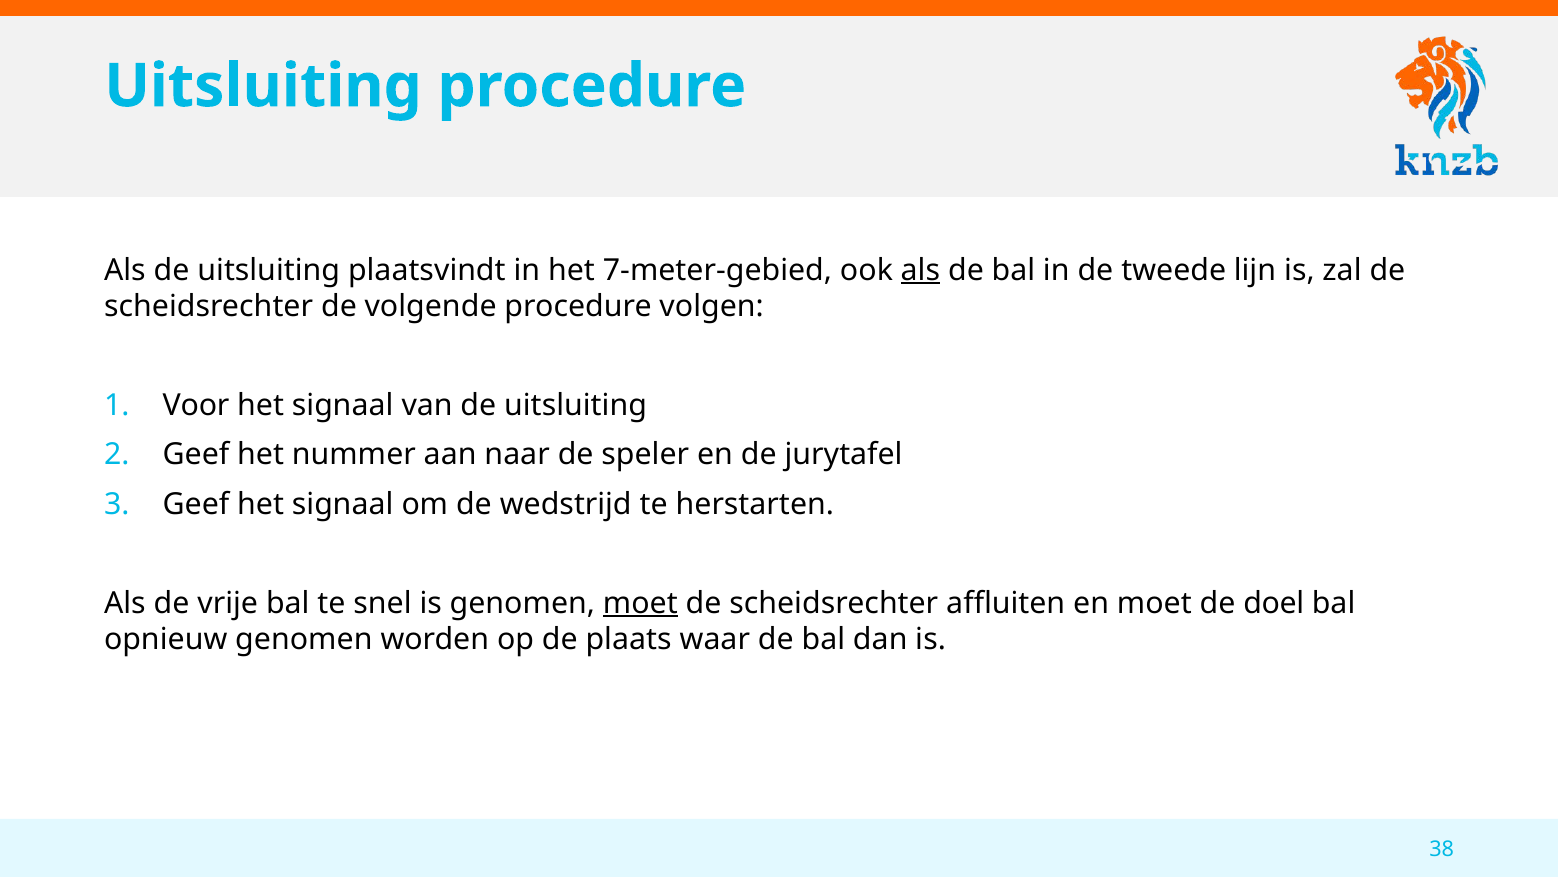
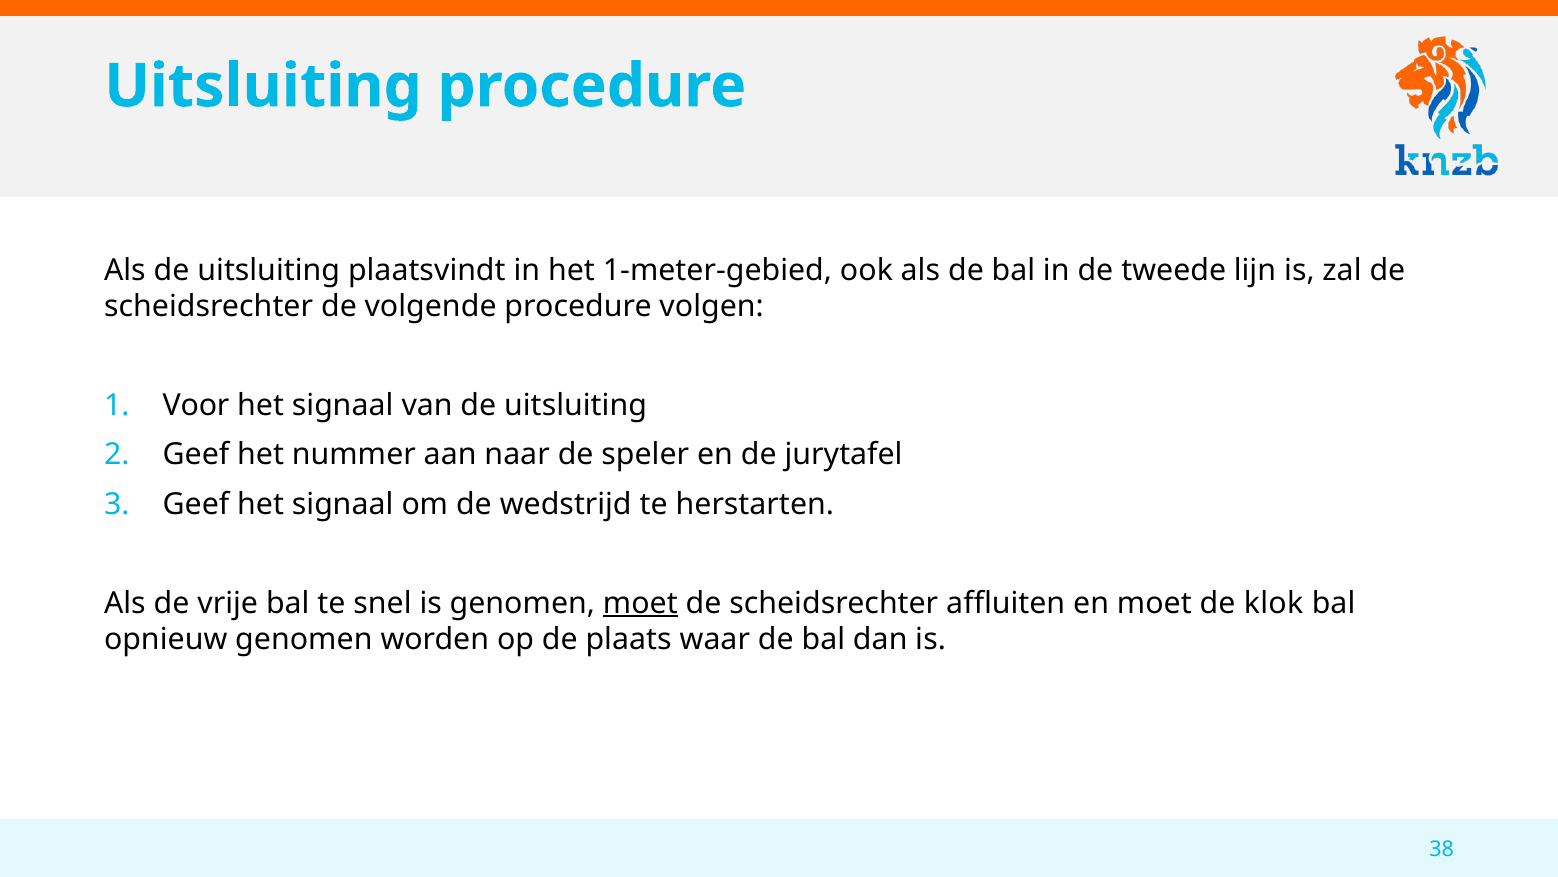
7-meter-gebied: 7-meter-gebied -> 1-meter-gebied (717, 270)
als underline: present -> none (920, 270)
doel: doel -> klok (1273, 603)
